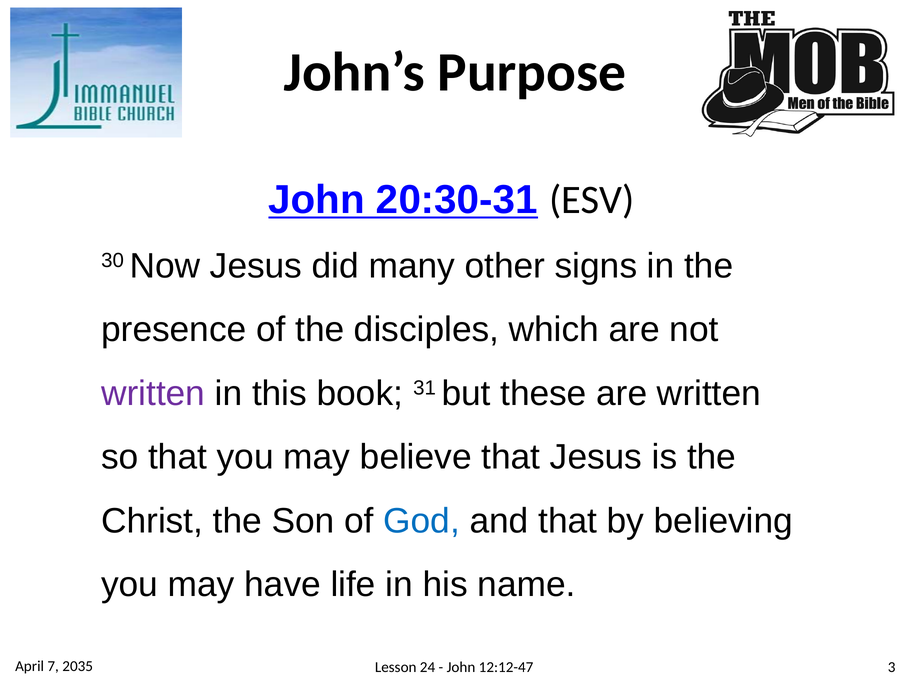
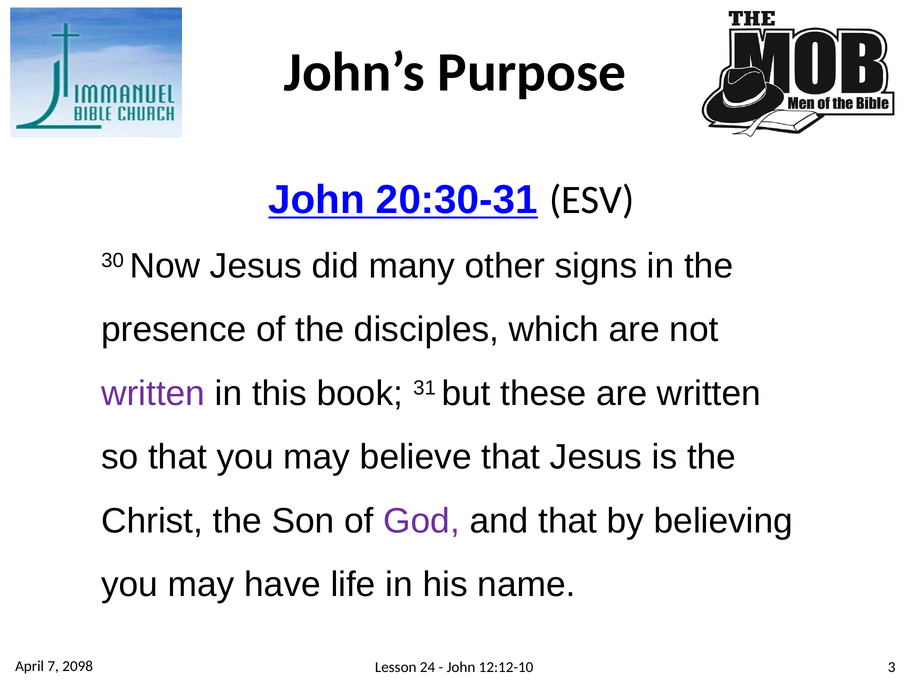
God colour: blue -> purple (422, 521)
2035: 2035 -> 2098 (78, 666)
12:12-47: 12:12-47 -> 12:12-10 (506, 667)
